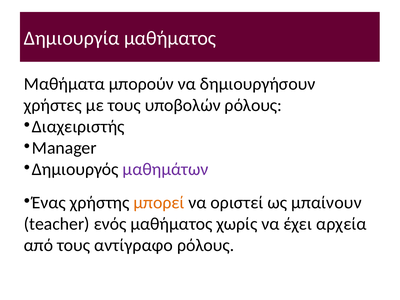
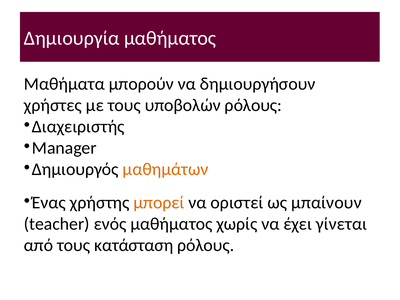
μαθημάτων colour: purple -> orange (166, 169)
αρχεία: αρχεία -> γίνεται (341, 224)
αντίγραφο: αντίγραφο -> κατάσταση (134, 245)
